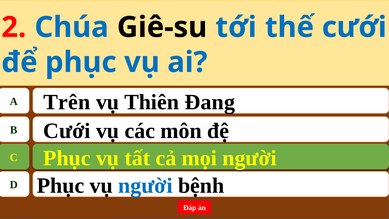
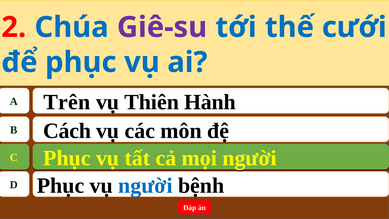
Giê-su colour: black -> purple (162, 27)
Đang: Đang -> Hành (210, 102)
B Cưới: Cưới -> Cách (67, 131)
